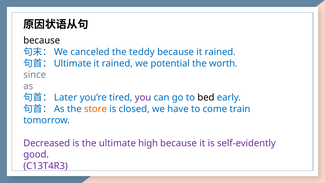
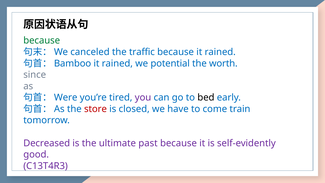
because colour: black -> green (42, 41)
teddy: teddy -> traffic (142, 52)
Ultimate: Ultimate -> Bamboo (73, 63)
Later: Later -> Were (66, 97)
store colour: orange -> red (95, 109)
high: high -> past (148, 143)
